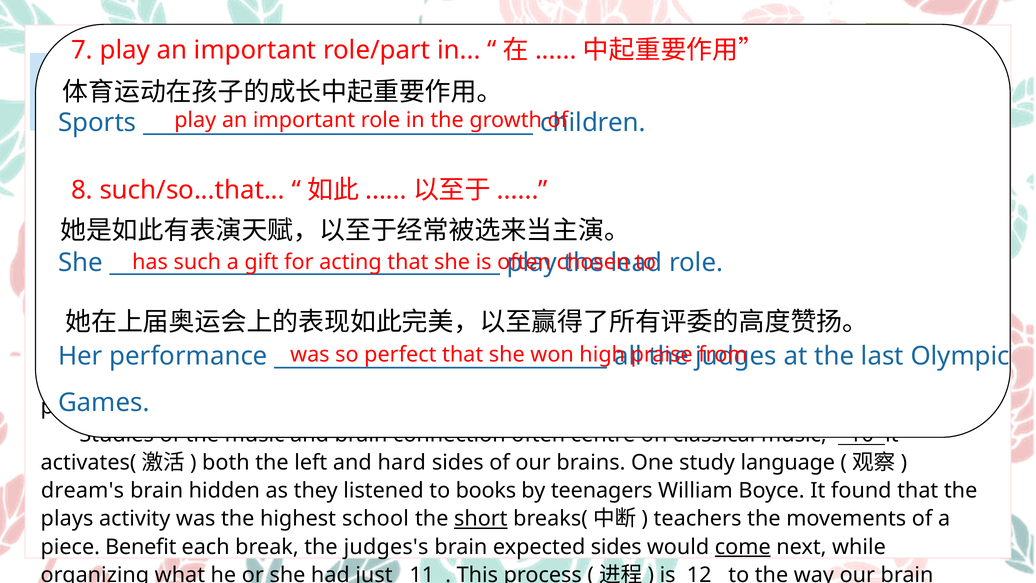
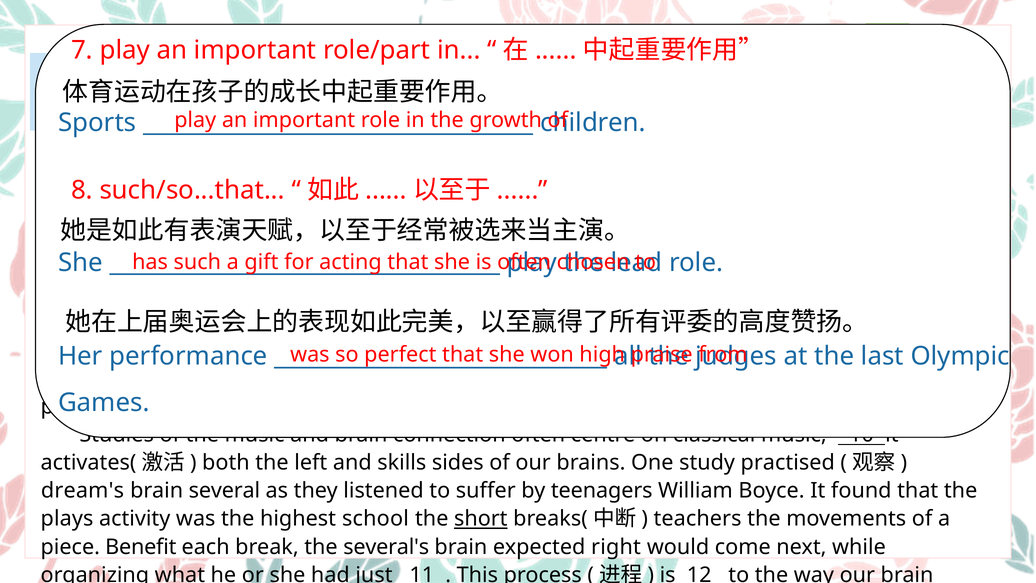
hard: hard -> skills (402, 463)
study language: language -> practised (788, 463)
brain hidden: hidden -> several (224, 491)
books: books -> suffer (486, 491)
judges's: judges's -> several's (386, 547)
expected sides: sides -> right (616, 547)
come underline: present -> none (743, 547)
